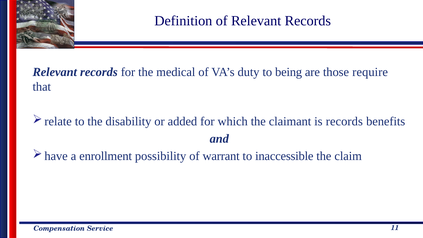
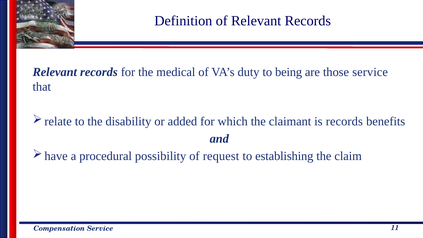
those require: require -> service (370, 72)
enrollment: enrollment -> procedural (106, 156)
warrant: warrant -> request (221, 156)
inaccessible: inaccessible -> establishing (284, 156)
